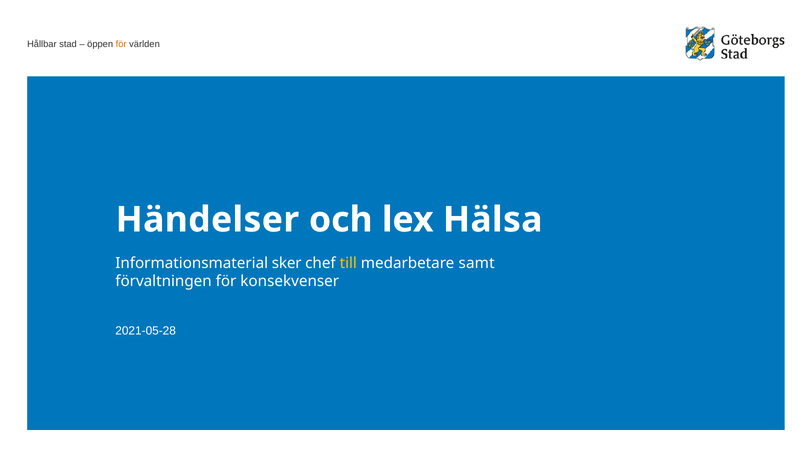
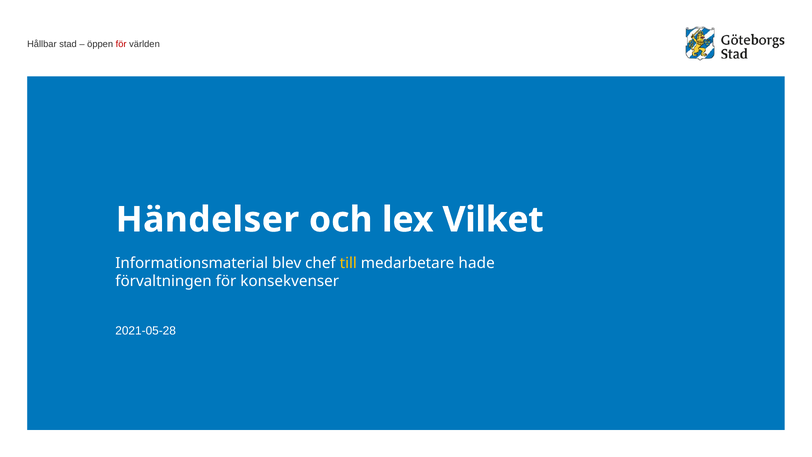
för colour: orange -> red (121, 44)
Hälsa: Hälsa -> Vilket (493, 220)
sker: sker -> blev (287, 263)
samt: samt -> hade (477, 263)
